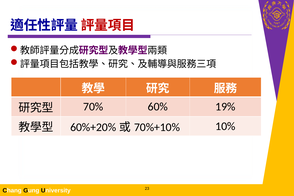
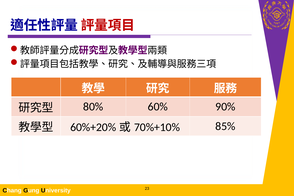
70%: 70% -> 80% (93, 107)
19%: 19% -> 90% (225, 107)
10%: 10% -> 85% (225, 126)
